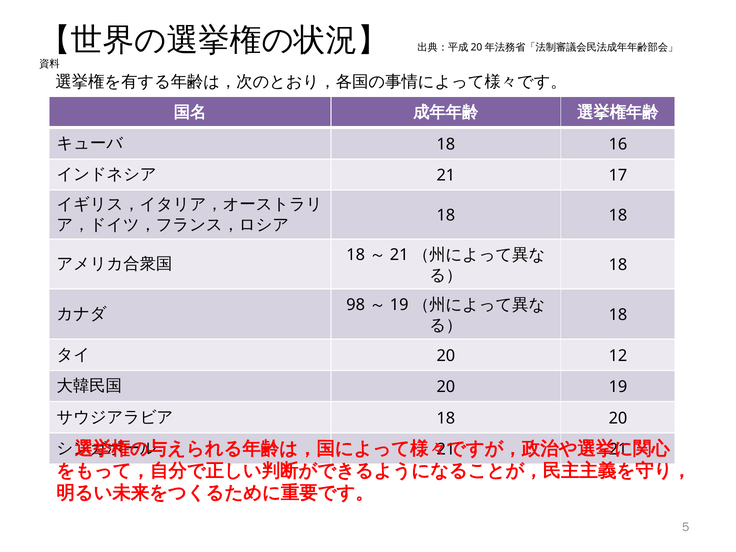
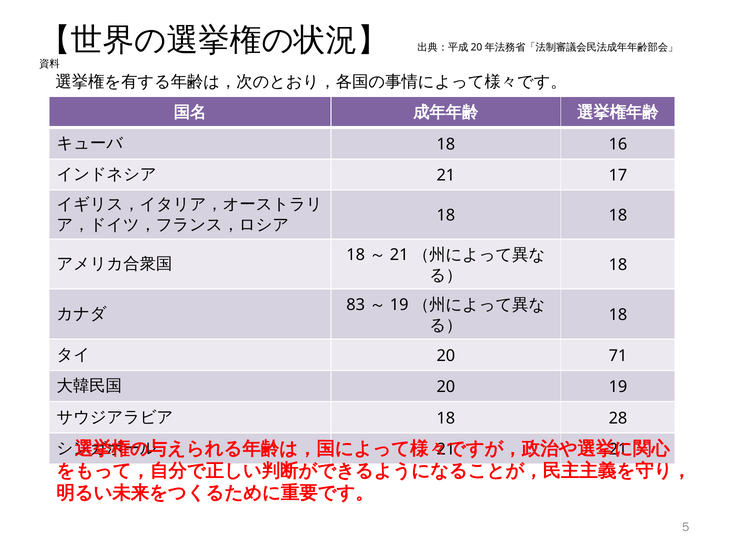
98: 98 -> 83 (356, 305)
12: 12 -> 71 (618, 356)
18 20: 20 -> 28 (618, 418)
